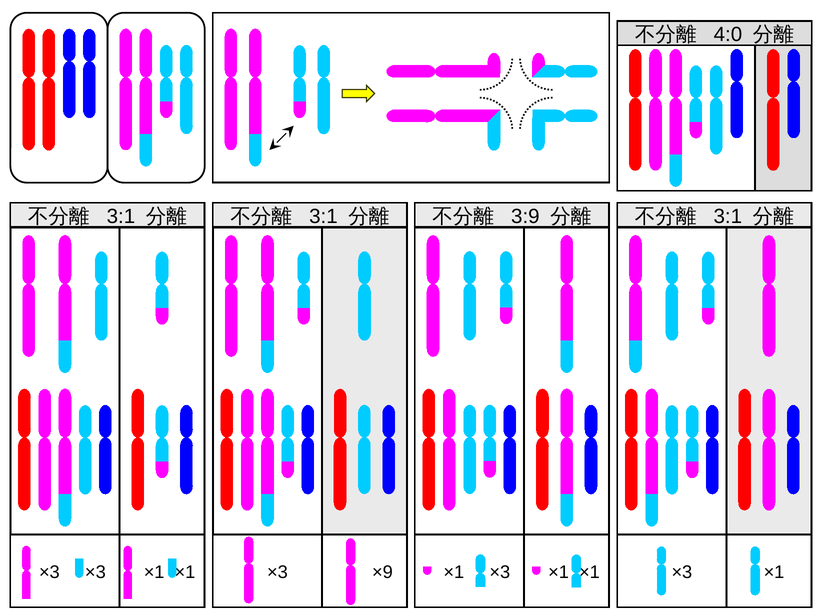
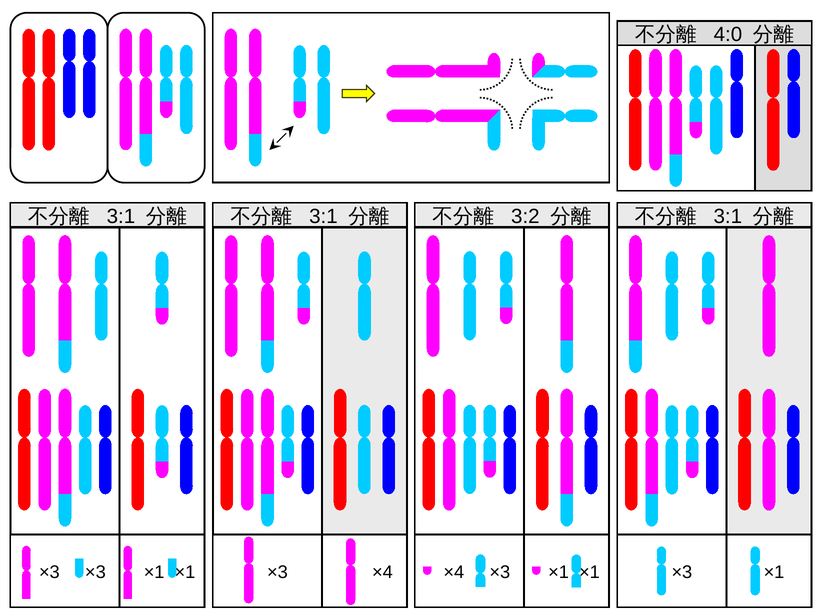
3:9: 3:9 -> 3:2 (525, 217)
×9: ×9 -> ×4 (382, 573)
×1: ×1 -> ×4 (454, 573)
